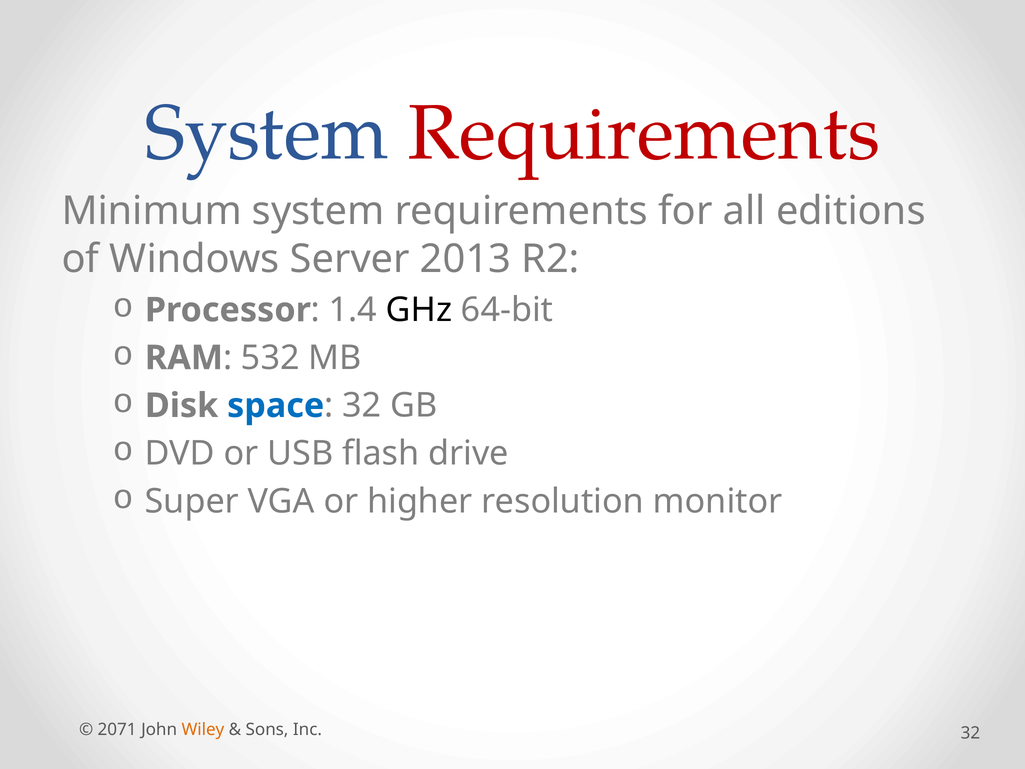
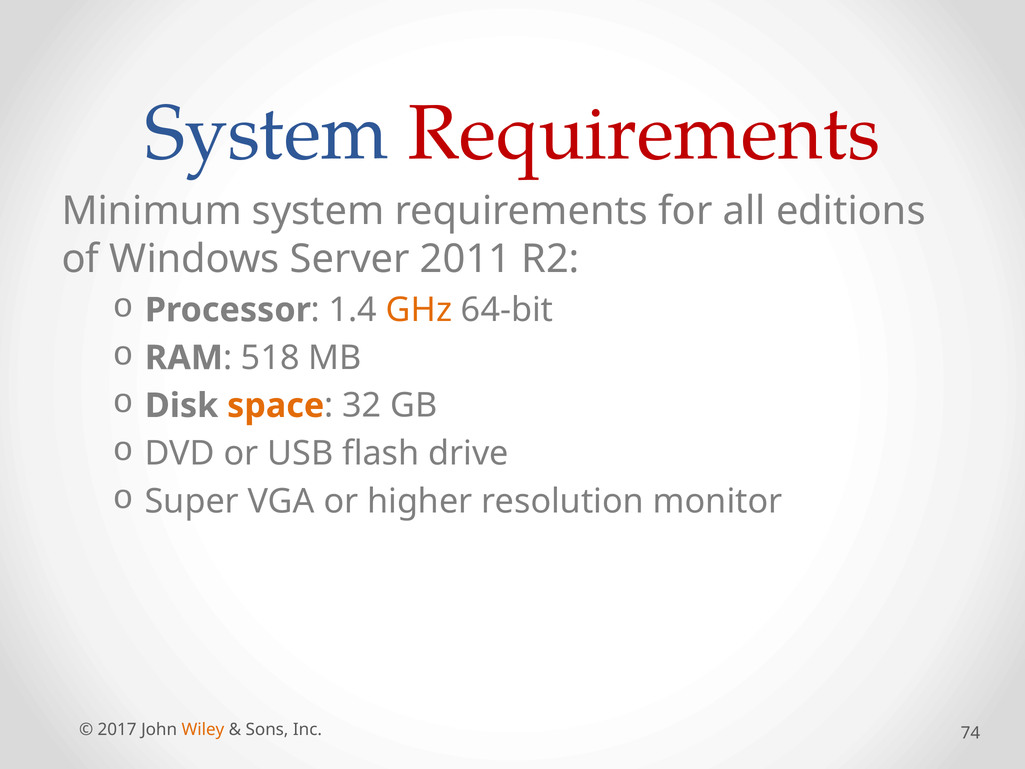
2013: 2013 -> 2011 (466, 259)
GHz colour: black -> orange (419, 310)
532: 532 -> 518 (270, 358)
space colour: blue -> orange (276, 406)
2071: 2071 -> 2017 (117, 729)
Inc 32: 32 -> 74 (970, 733)
